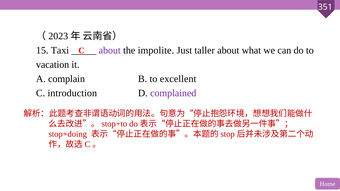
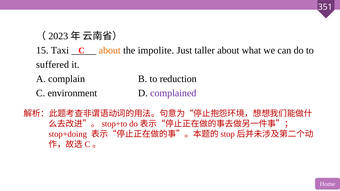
about colour: purple -> orange (110, 50)
vacation: vacation -> suffered (53, 65)
excellent: excellent -> reduction (178, 79)
introduction: introduction -> environment (72, 93)
